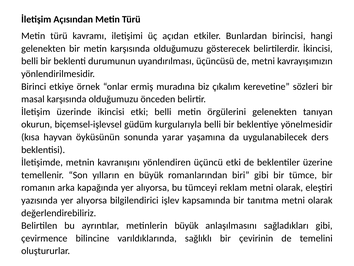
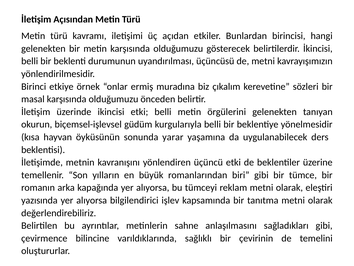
metinlerin büyük: büyük -> sahne (187, 225)
